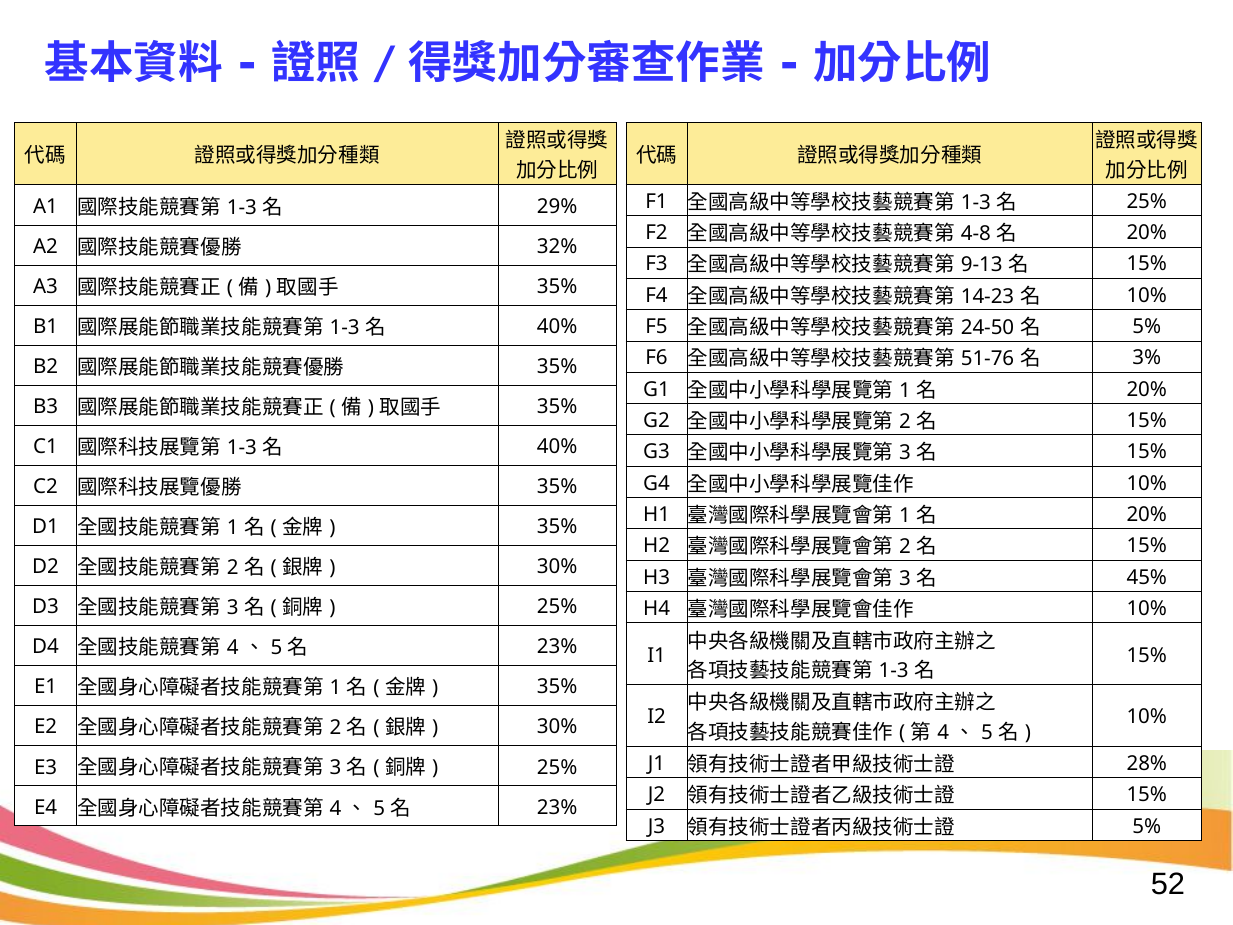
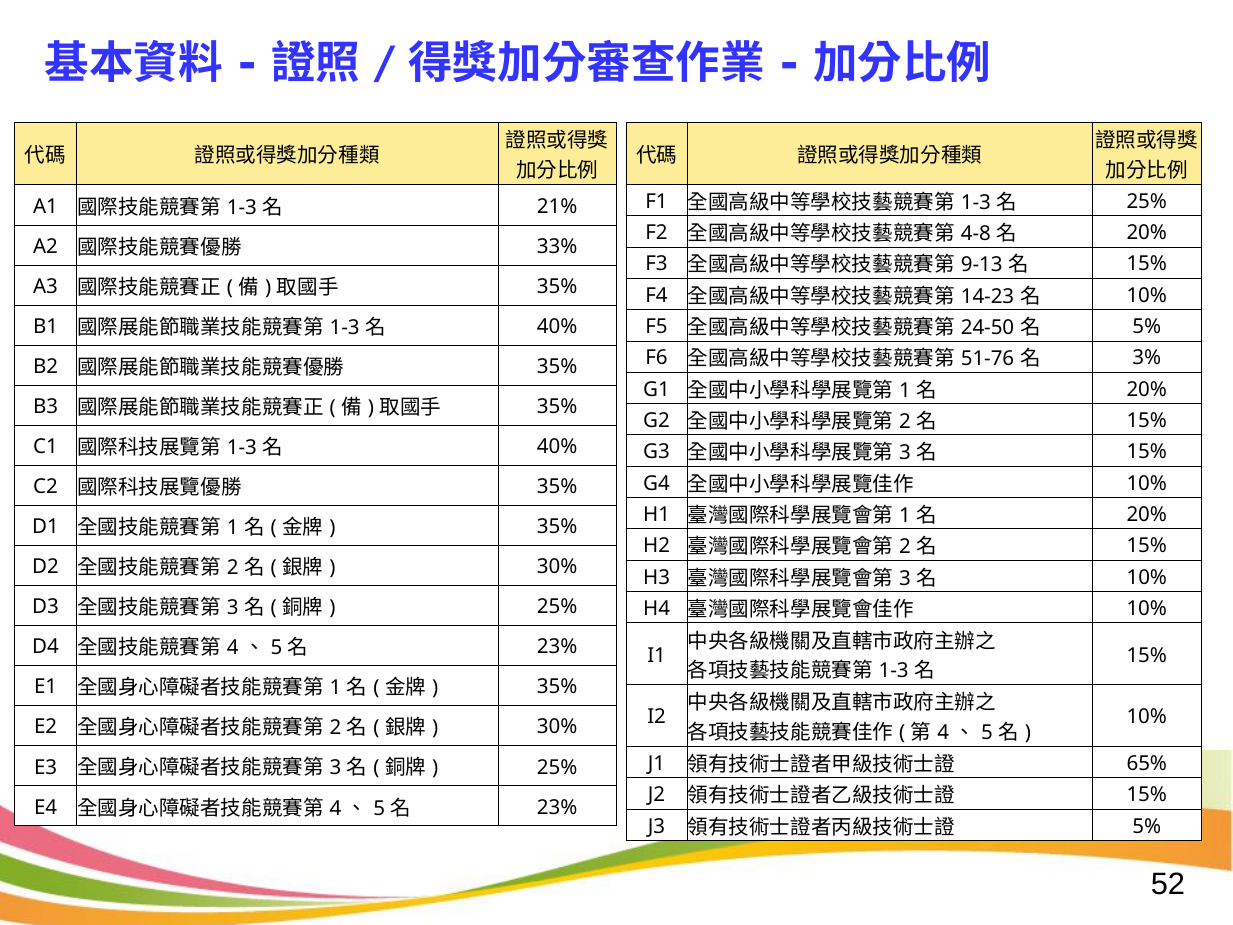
29%: 29% -> 21% (557, 206)
32%: 32% -> 33% (557, 246)
45%: 45% -> 10% (1147, 577)
28%: 28% -> 65% (1147, 764)
